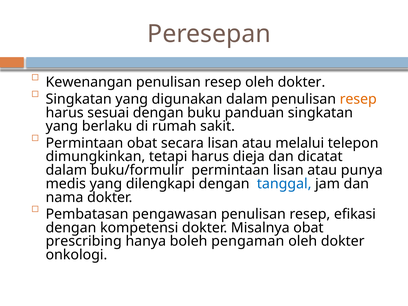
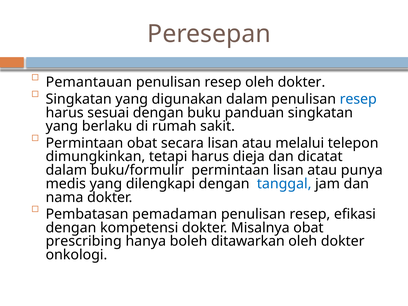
Kewenangan: Kewenangan -> Pemantauan (89, 82)
resep colour: orange -> blue (358, 99)
pengawasan: pengawasan -> pemadaman (175, 214)
pengaman: pengaman -> ditawarkan (248, 241)
